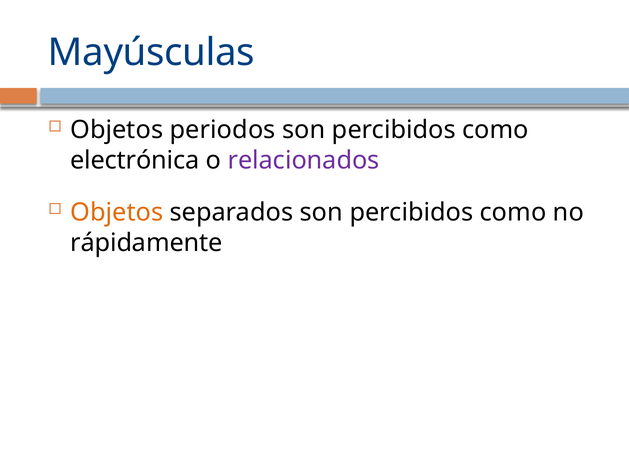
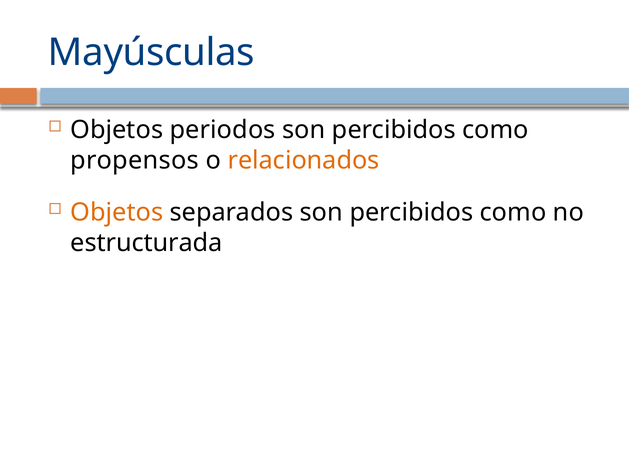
electrónica: electrónica -> propensos (135, 161)
relacionados colour: purple -> orange (304, 161)
rápidamente: rápidamente -> estructurada (146, 243)
